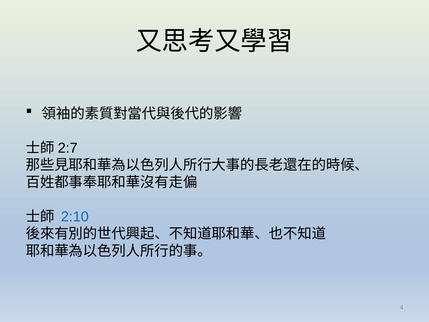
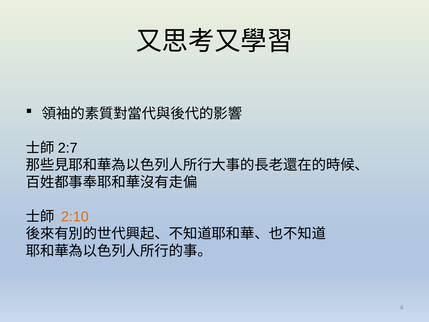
2:10 colour: blue -> orange (75, 217)
